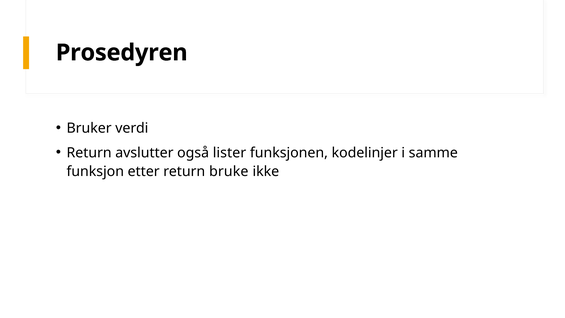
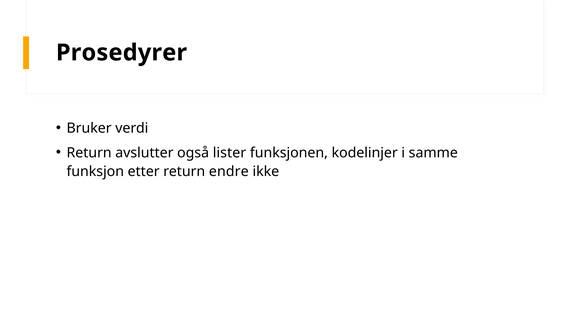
Prosedyren: Prosedyren -> Prosedyrer (121, 53)
bruke: bruke -> endre (229, 171)
